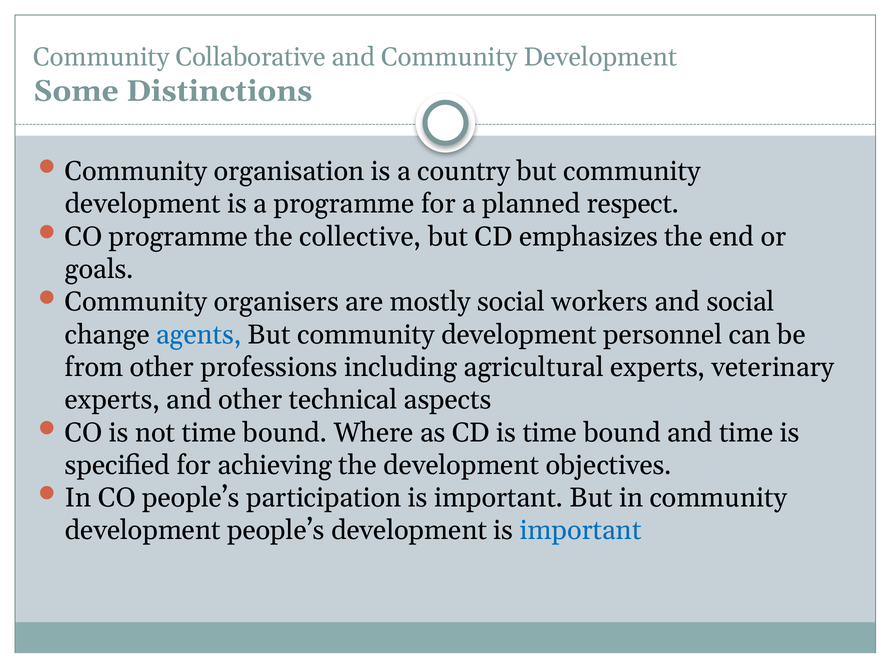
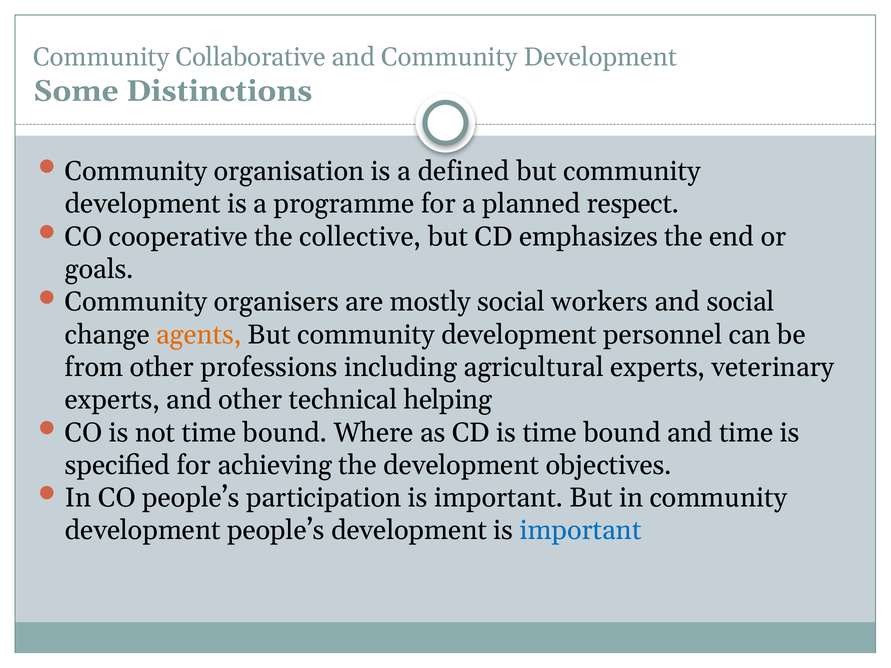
country: country -> defined (464, 171)
CO programme: programme -> cooperative (178, 237)
agents colour: blue -> orange (199, 335)
aspects: aspects -> helping (448, 400)
